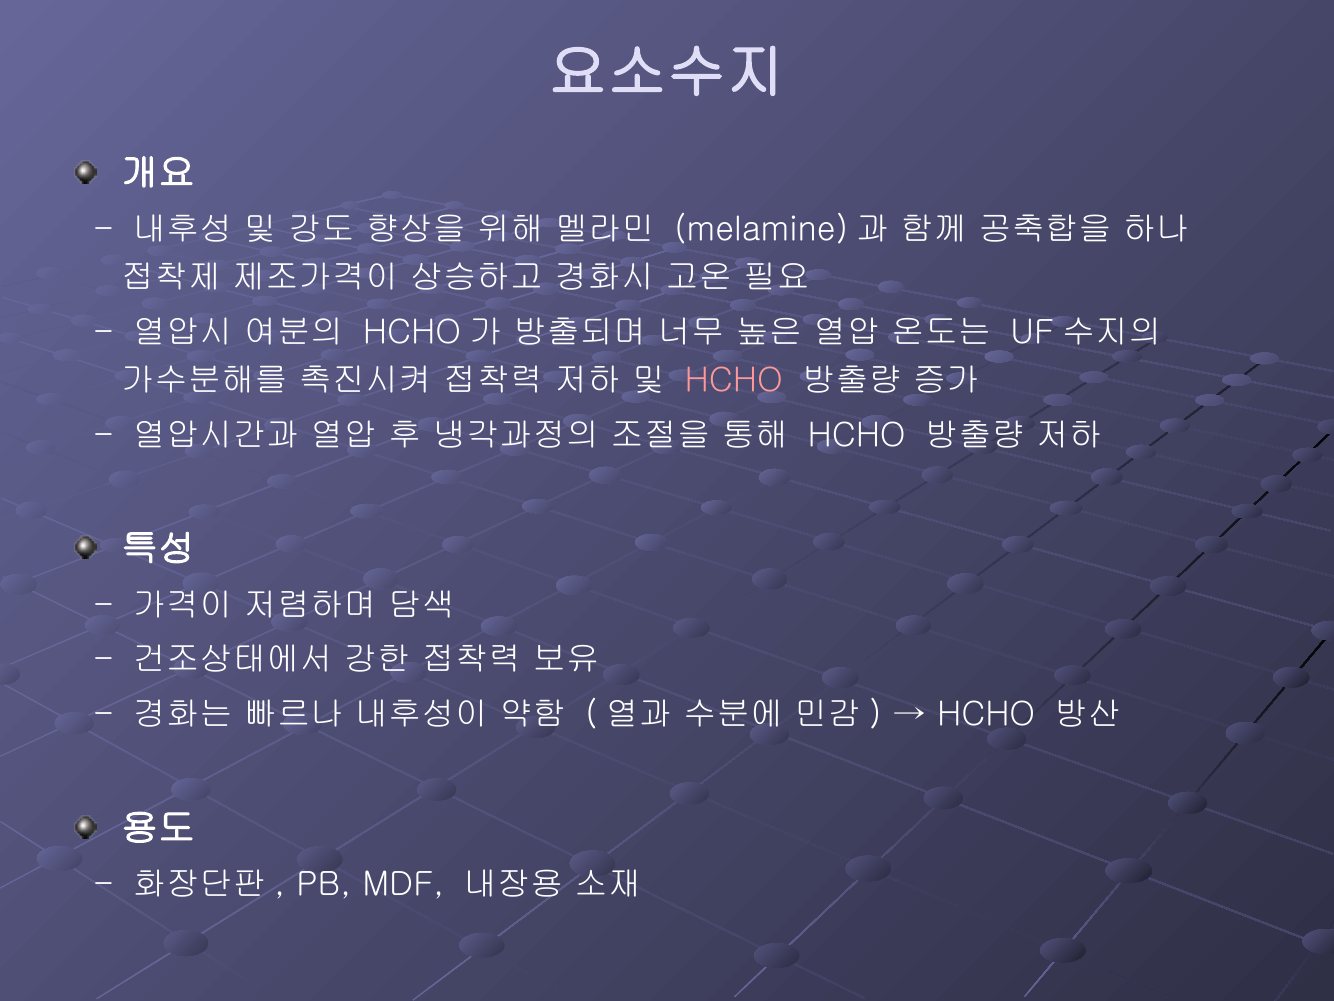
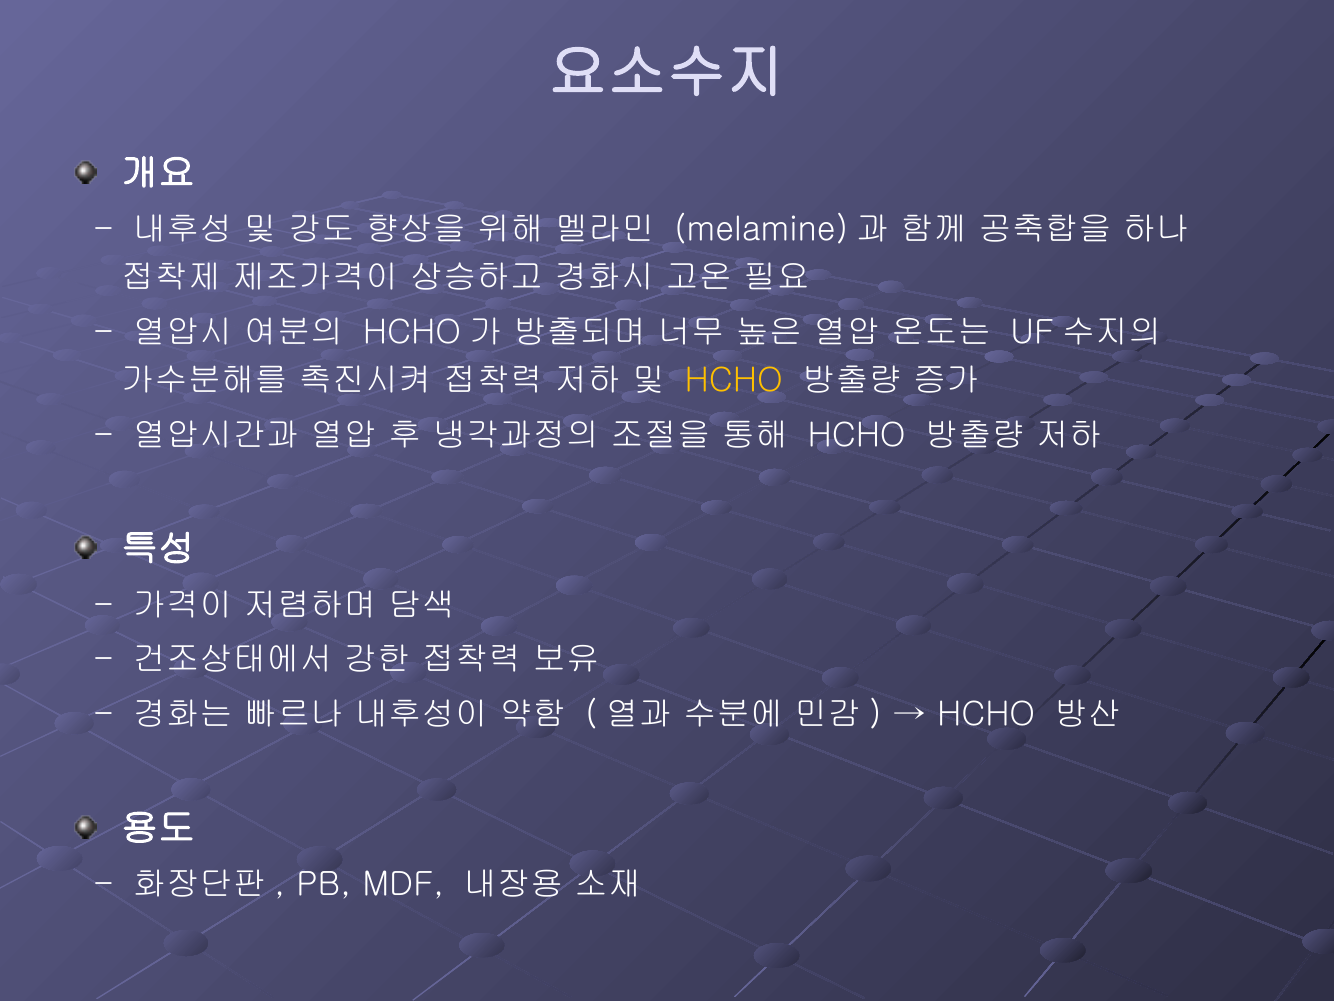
HCHO colour: pink -> yellow (734, 380)
